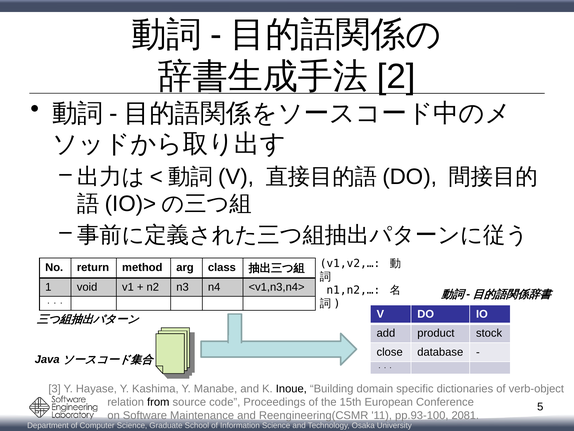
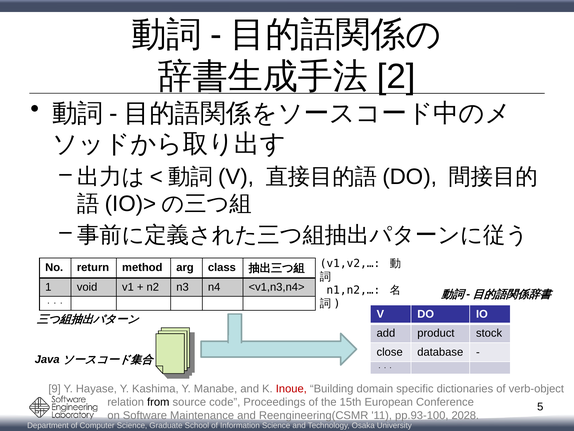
3: 3 -> 9 (55, 388)
Inoue colour: black -> red (291, 388)
2081: 2081 -> 2028 (465, 415)
